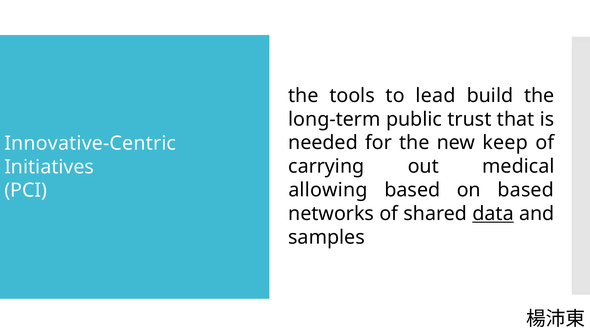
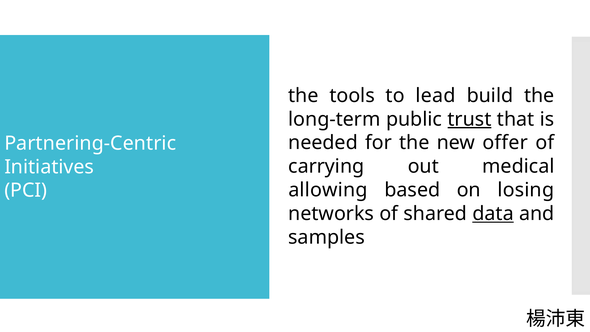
trust underline: none -> present (469, 119)
keep: keep -> offer (505, 143)
Innovative-Centric: Innovative-Centric -> Partnering-Centric (90, 143)
on based: based -> losing (526, 190)
